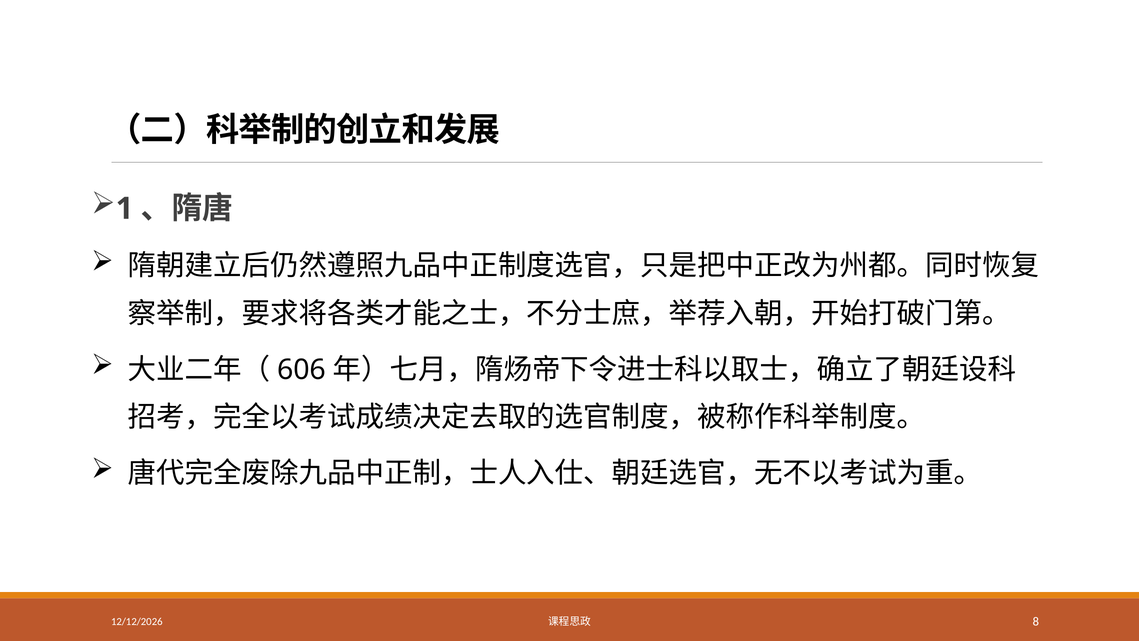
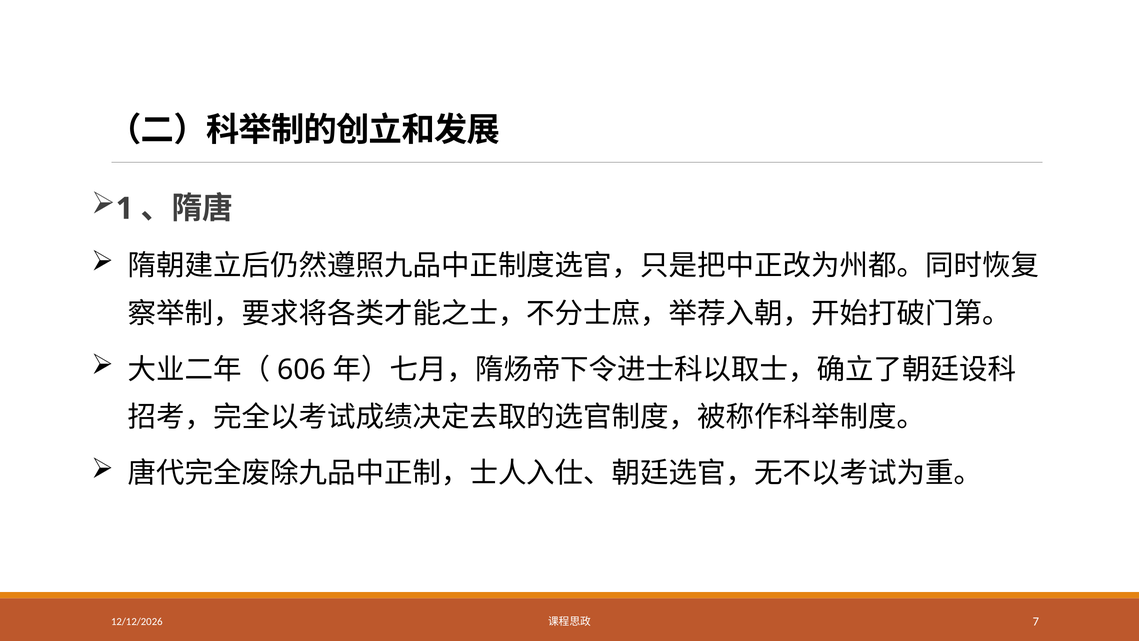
8: 8 -> 7 (1036, 621)
